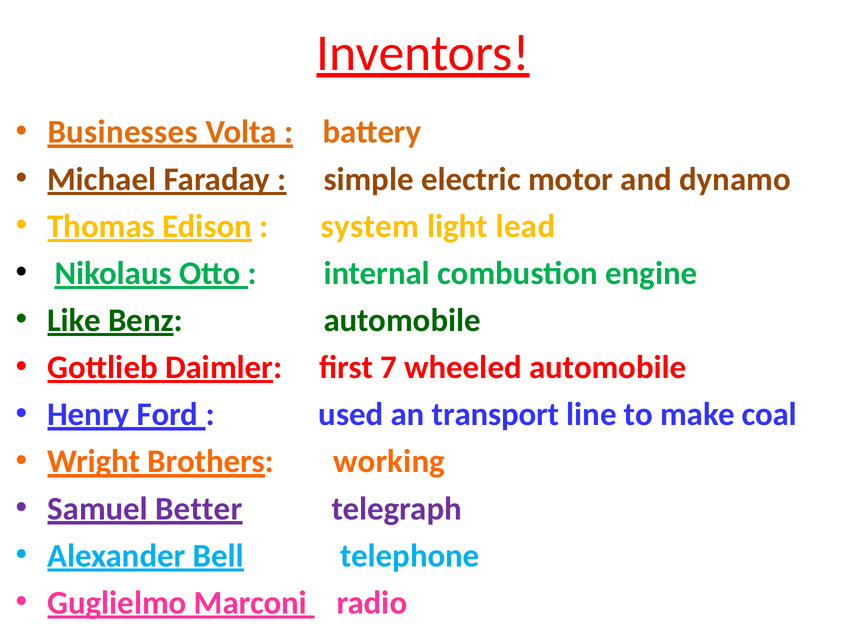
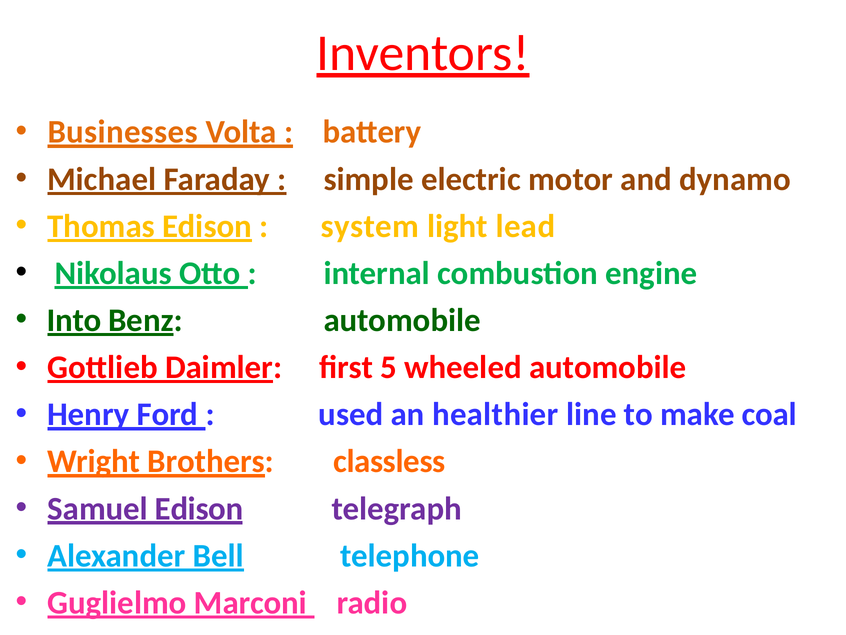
Like: Like -> Into (74, 320)
7: 7 -> 5 (389, 367)
transport: transport -> healthier (495, 414)
working: working -> classless (389, 461)
Samuel Better: Better -> Edison (199, 508)
